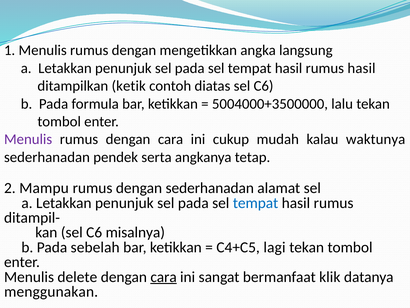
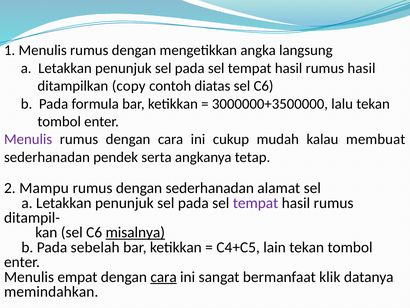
ketik: ketik -> copy (129, 86)
5004000+3500000: 5004000+3500000 -> 3000000+3500000 (270, 104)
waktunya: waktunya -> membuat (376, 139)
tempat colour: blue -> purple (256, 203)
misalnya underline: none -> present (135, 232)
lagi: lagi -> lain (275, 247)
delete: delete -> empat (77, 276)
menggunakan: menggunakan -> memindahkan (51, 291)
